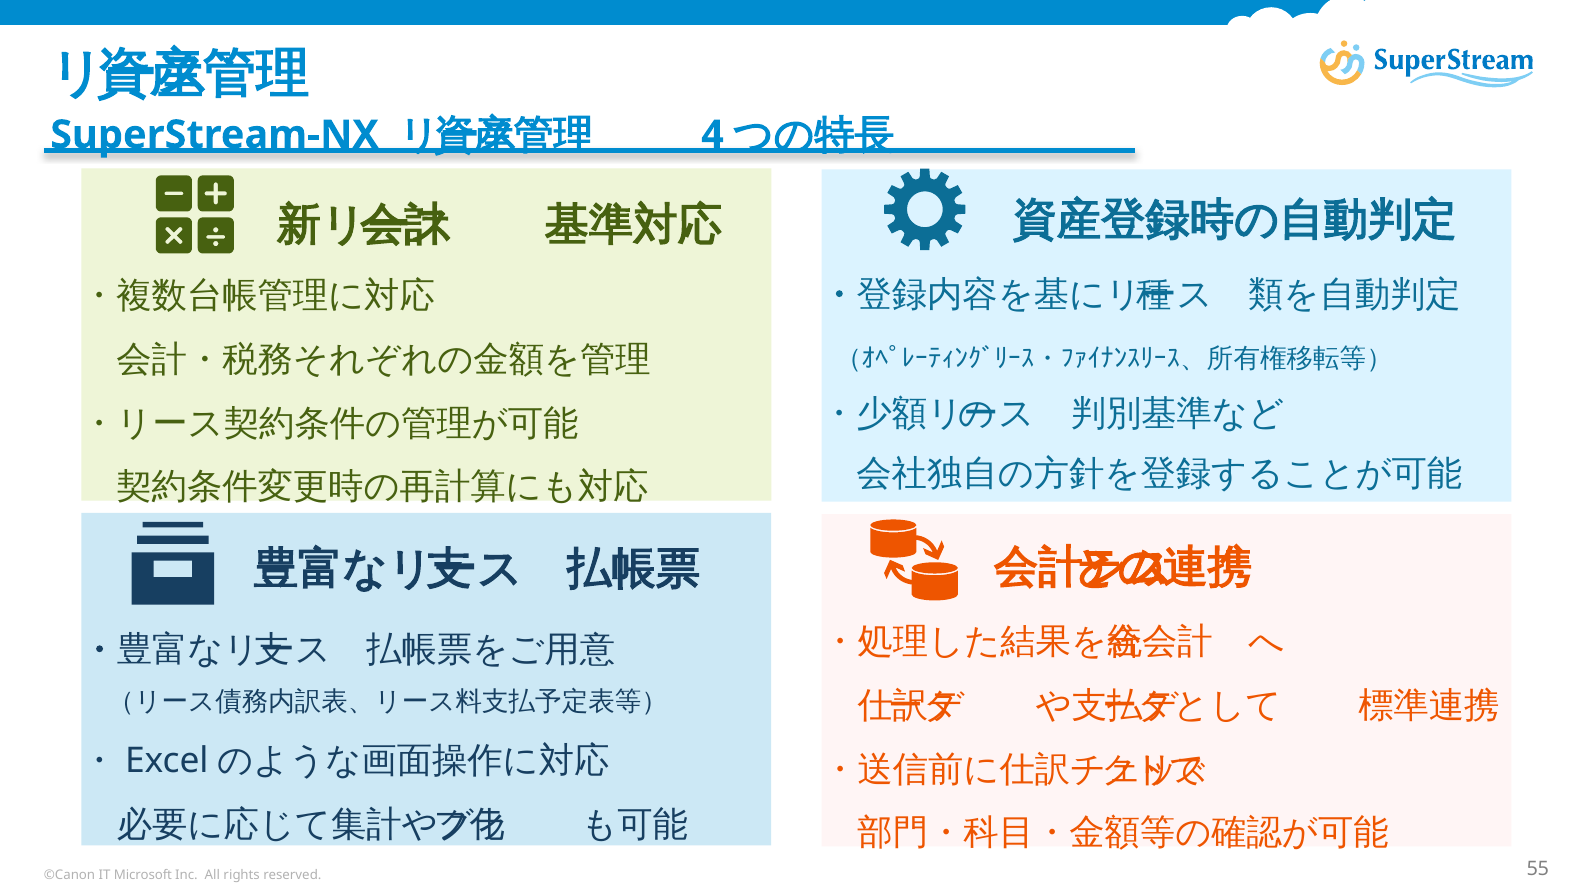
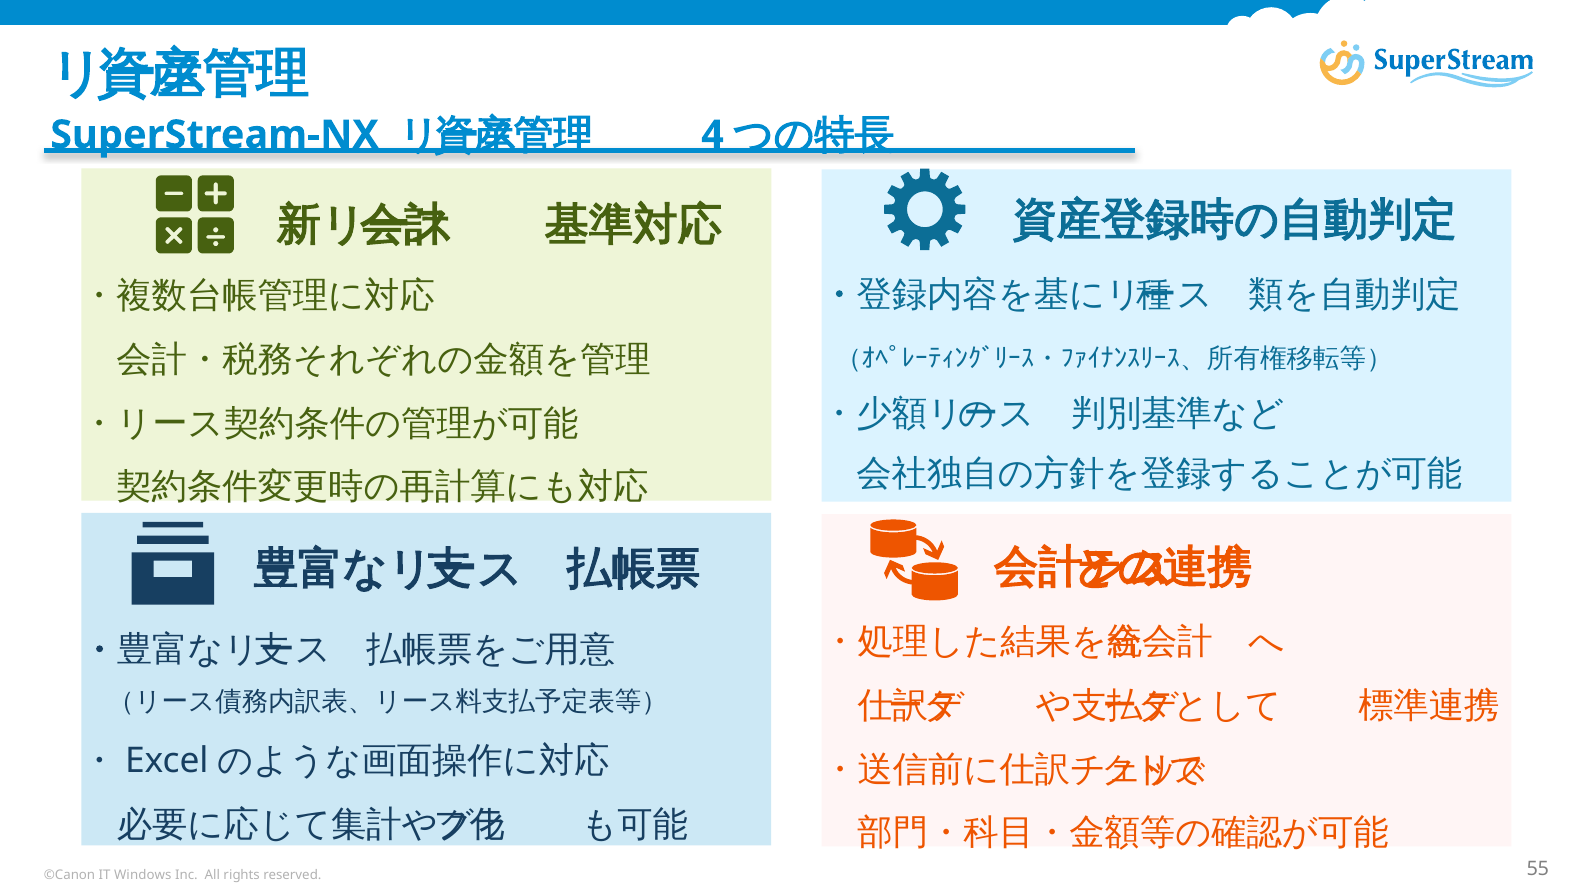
Microsoft: Microsoft -> Windows (143, 876)
